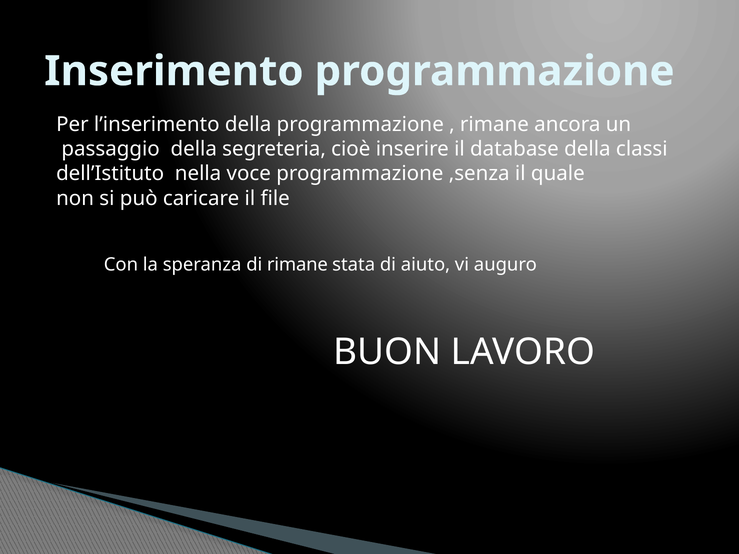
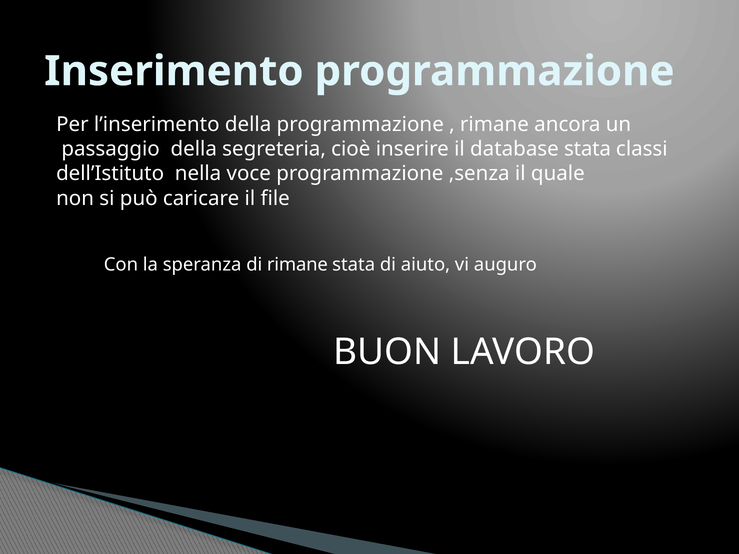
database della: della -> stata (588, 149)
